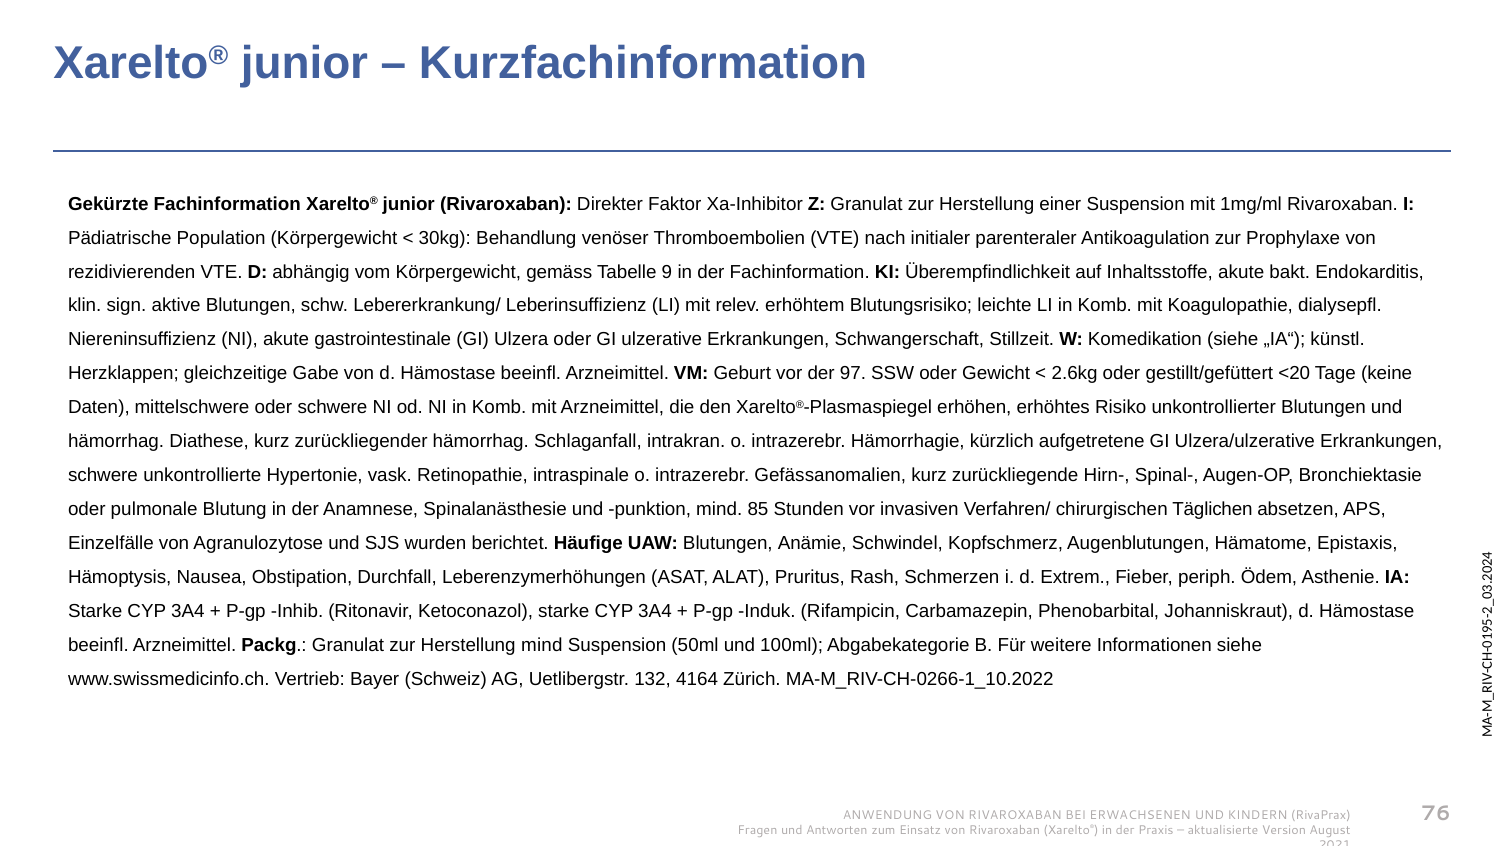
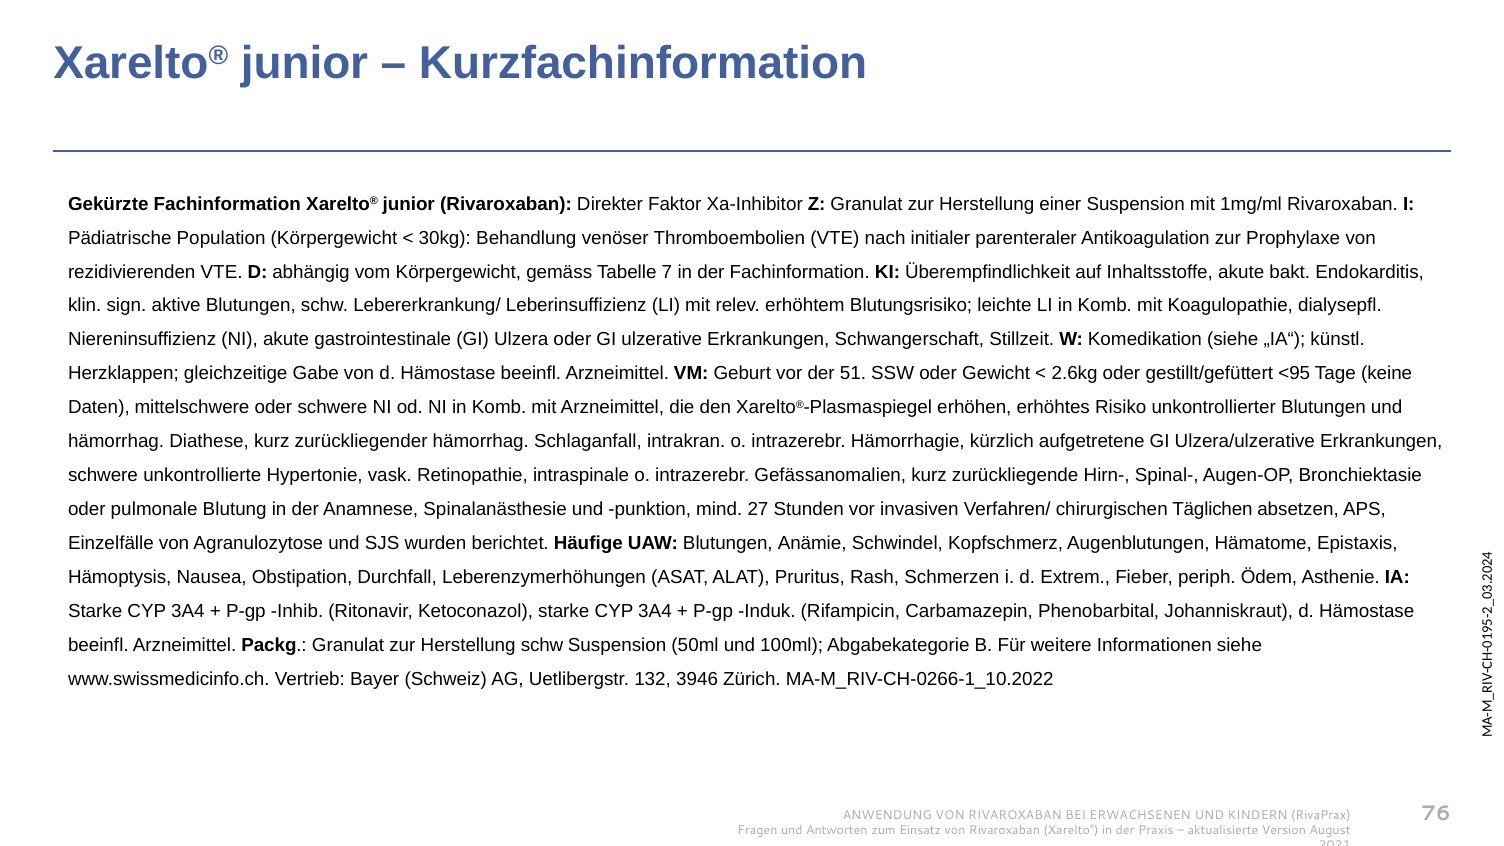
Tabelle 9: 9 -> 7 (667, 272)
97: 97 -> 51 (853, 374)
<20: <20 -> <95 (1294, 374)
85: 85 -> 27 (758, 509)
Herstellung mind: mind -> schw (542, 645)
4164: 4164 -> 3946 (697, 679)
